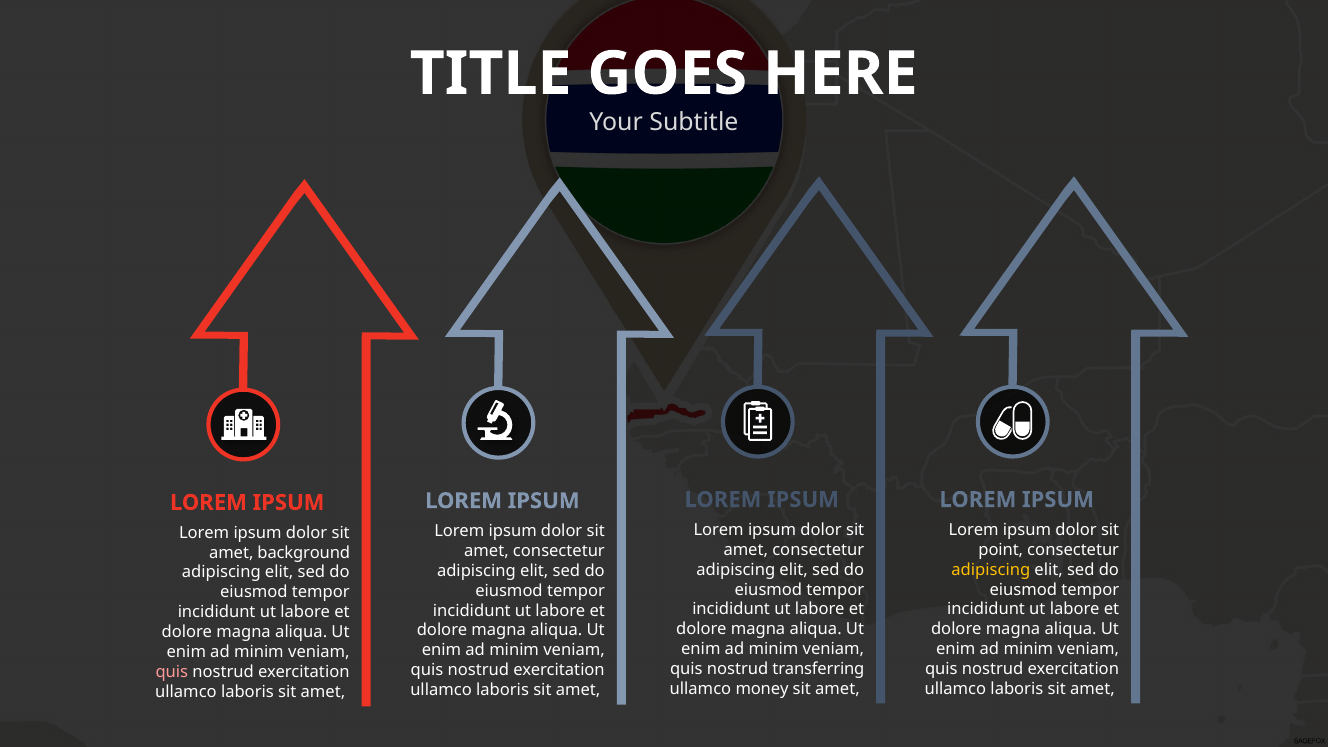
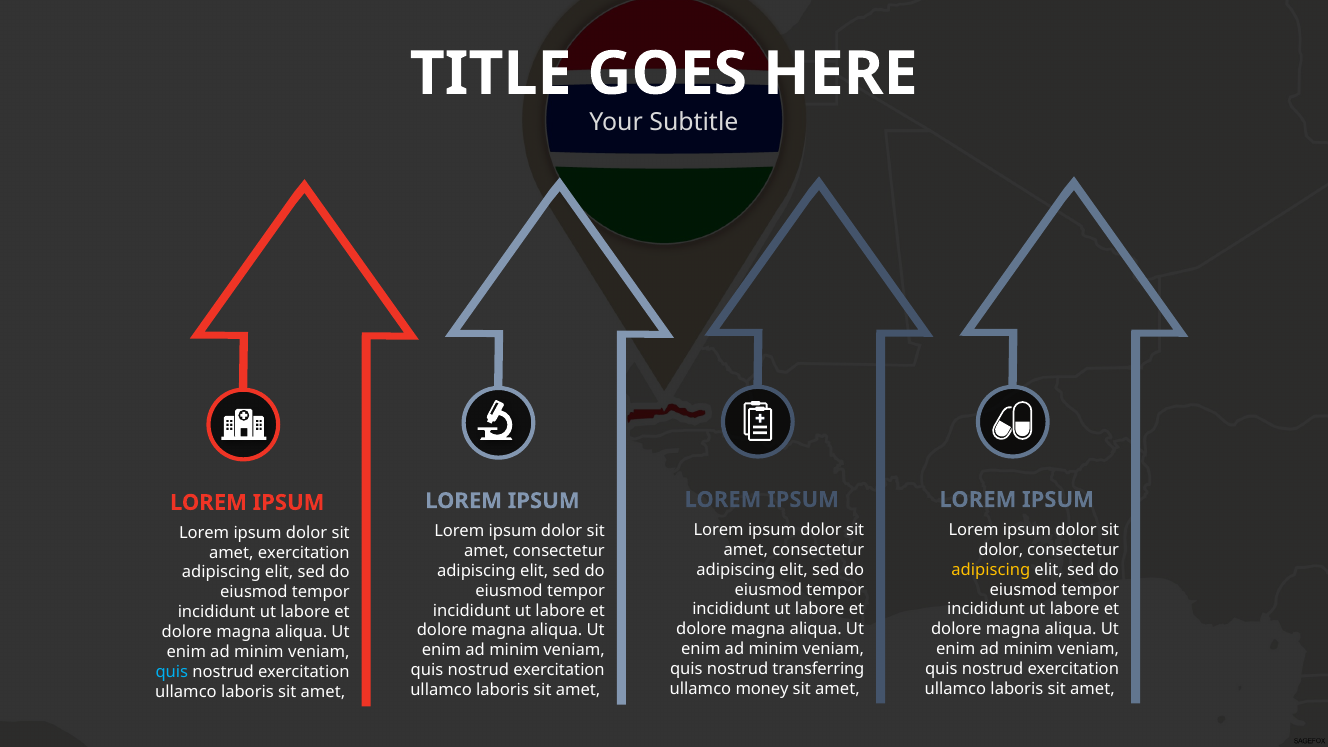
point: point -> dolor (1001, 550)
amet background: background -> exercitation (304, 553)
quis colour: pink -> light blue (172, 672)
